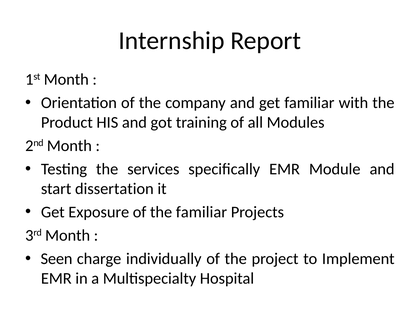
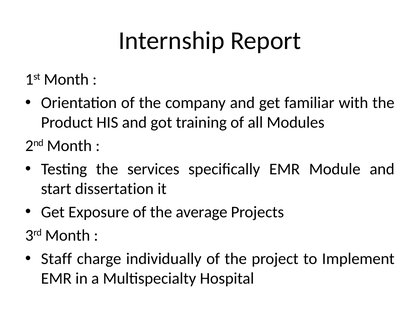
the familiar: familiar -> average (202, 212)
Seen: Seen -> Staff (56, 259)
